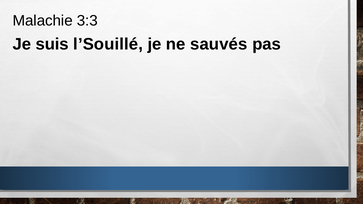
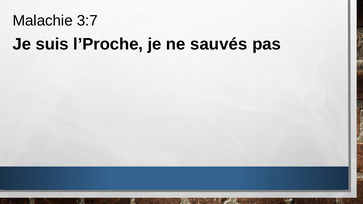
3:3: 3:3 -> 3:7 (87, 21)
l’Souillé: l’Souillé -> l’Proche (108, 44)
